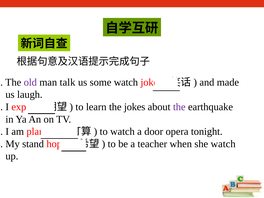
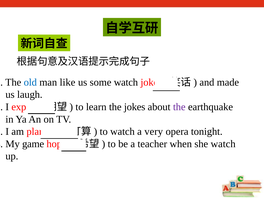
old colour: purple -> blue (30, 82)
talk: talk -> like (68, 82)
door: door -> very (154, 132)
stand: stand -> game (33, 144)
